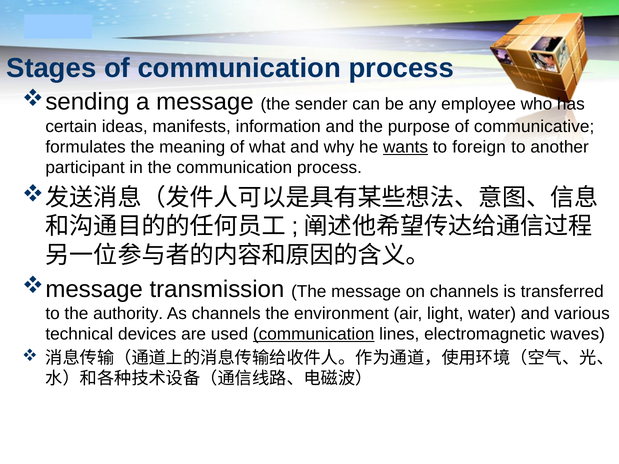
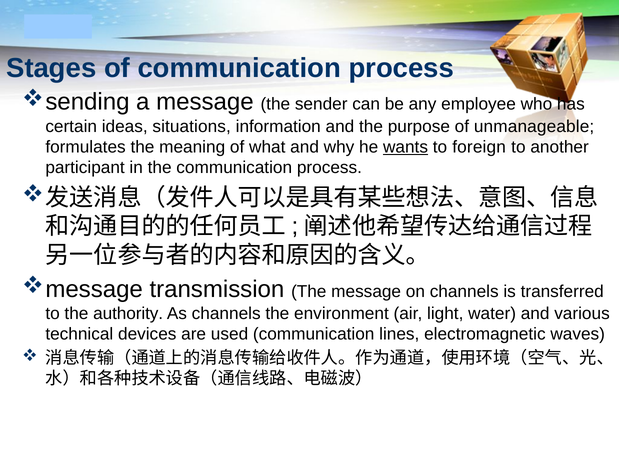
manifests: manifests -> situations (192, 126)
communicative: communicative -> unmanageable (534, 126)
communication underline: present -> none (314, 334)
